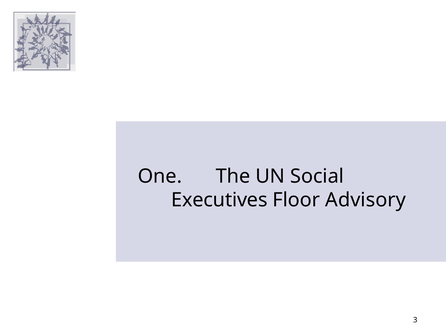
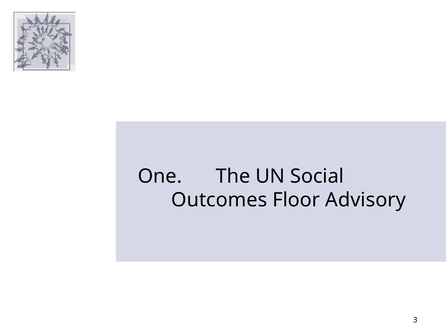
Executives: Executives -> Outcomes (219, 200)
